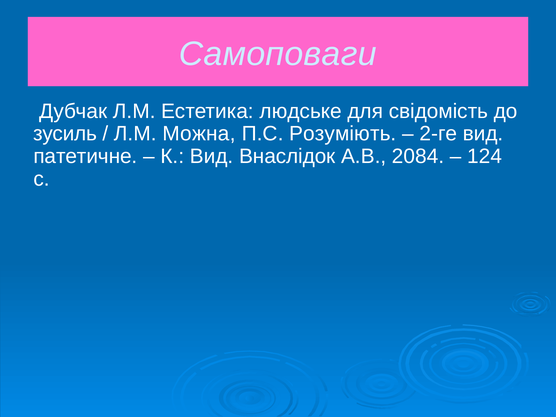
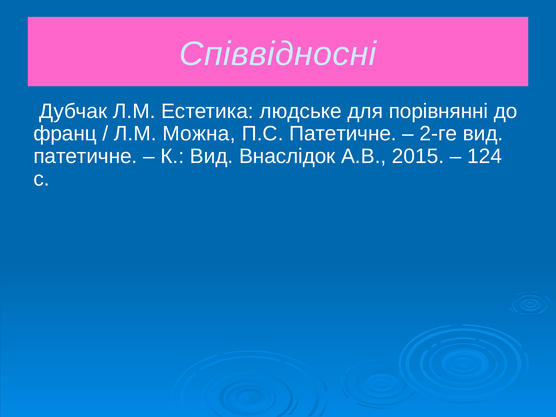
Самоповаги: Самоповаги -> Співвідносні (278, 54)
свідомість: свідомість -> порівнянні (439, 111)
зусиль: зусиль -> франц (65, 134)
П.С Розуміють: Розуміють -> Патетичне (343, 134)
2084: 2084 -> 2015 (418, 156)
